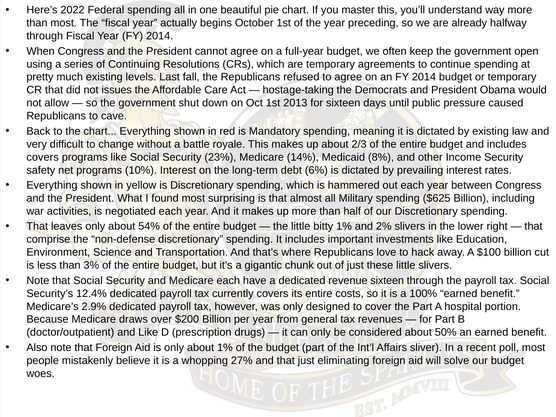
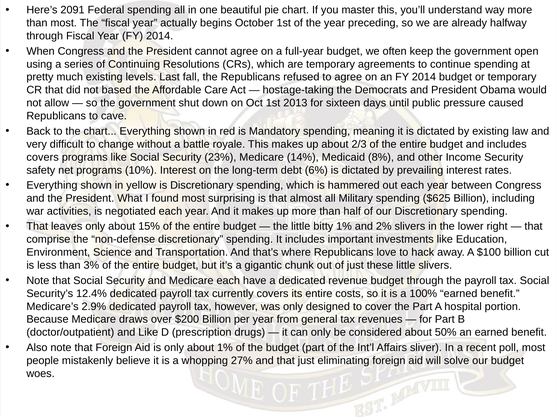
2022: 2022 -> 2091 (73, 10)
issues: issues -> based (117, 90)
54%: 54% -> 15% (149, 226)
revenue sixteen: sixteen -> budget (387, 280)
